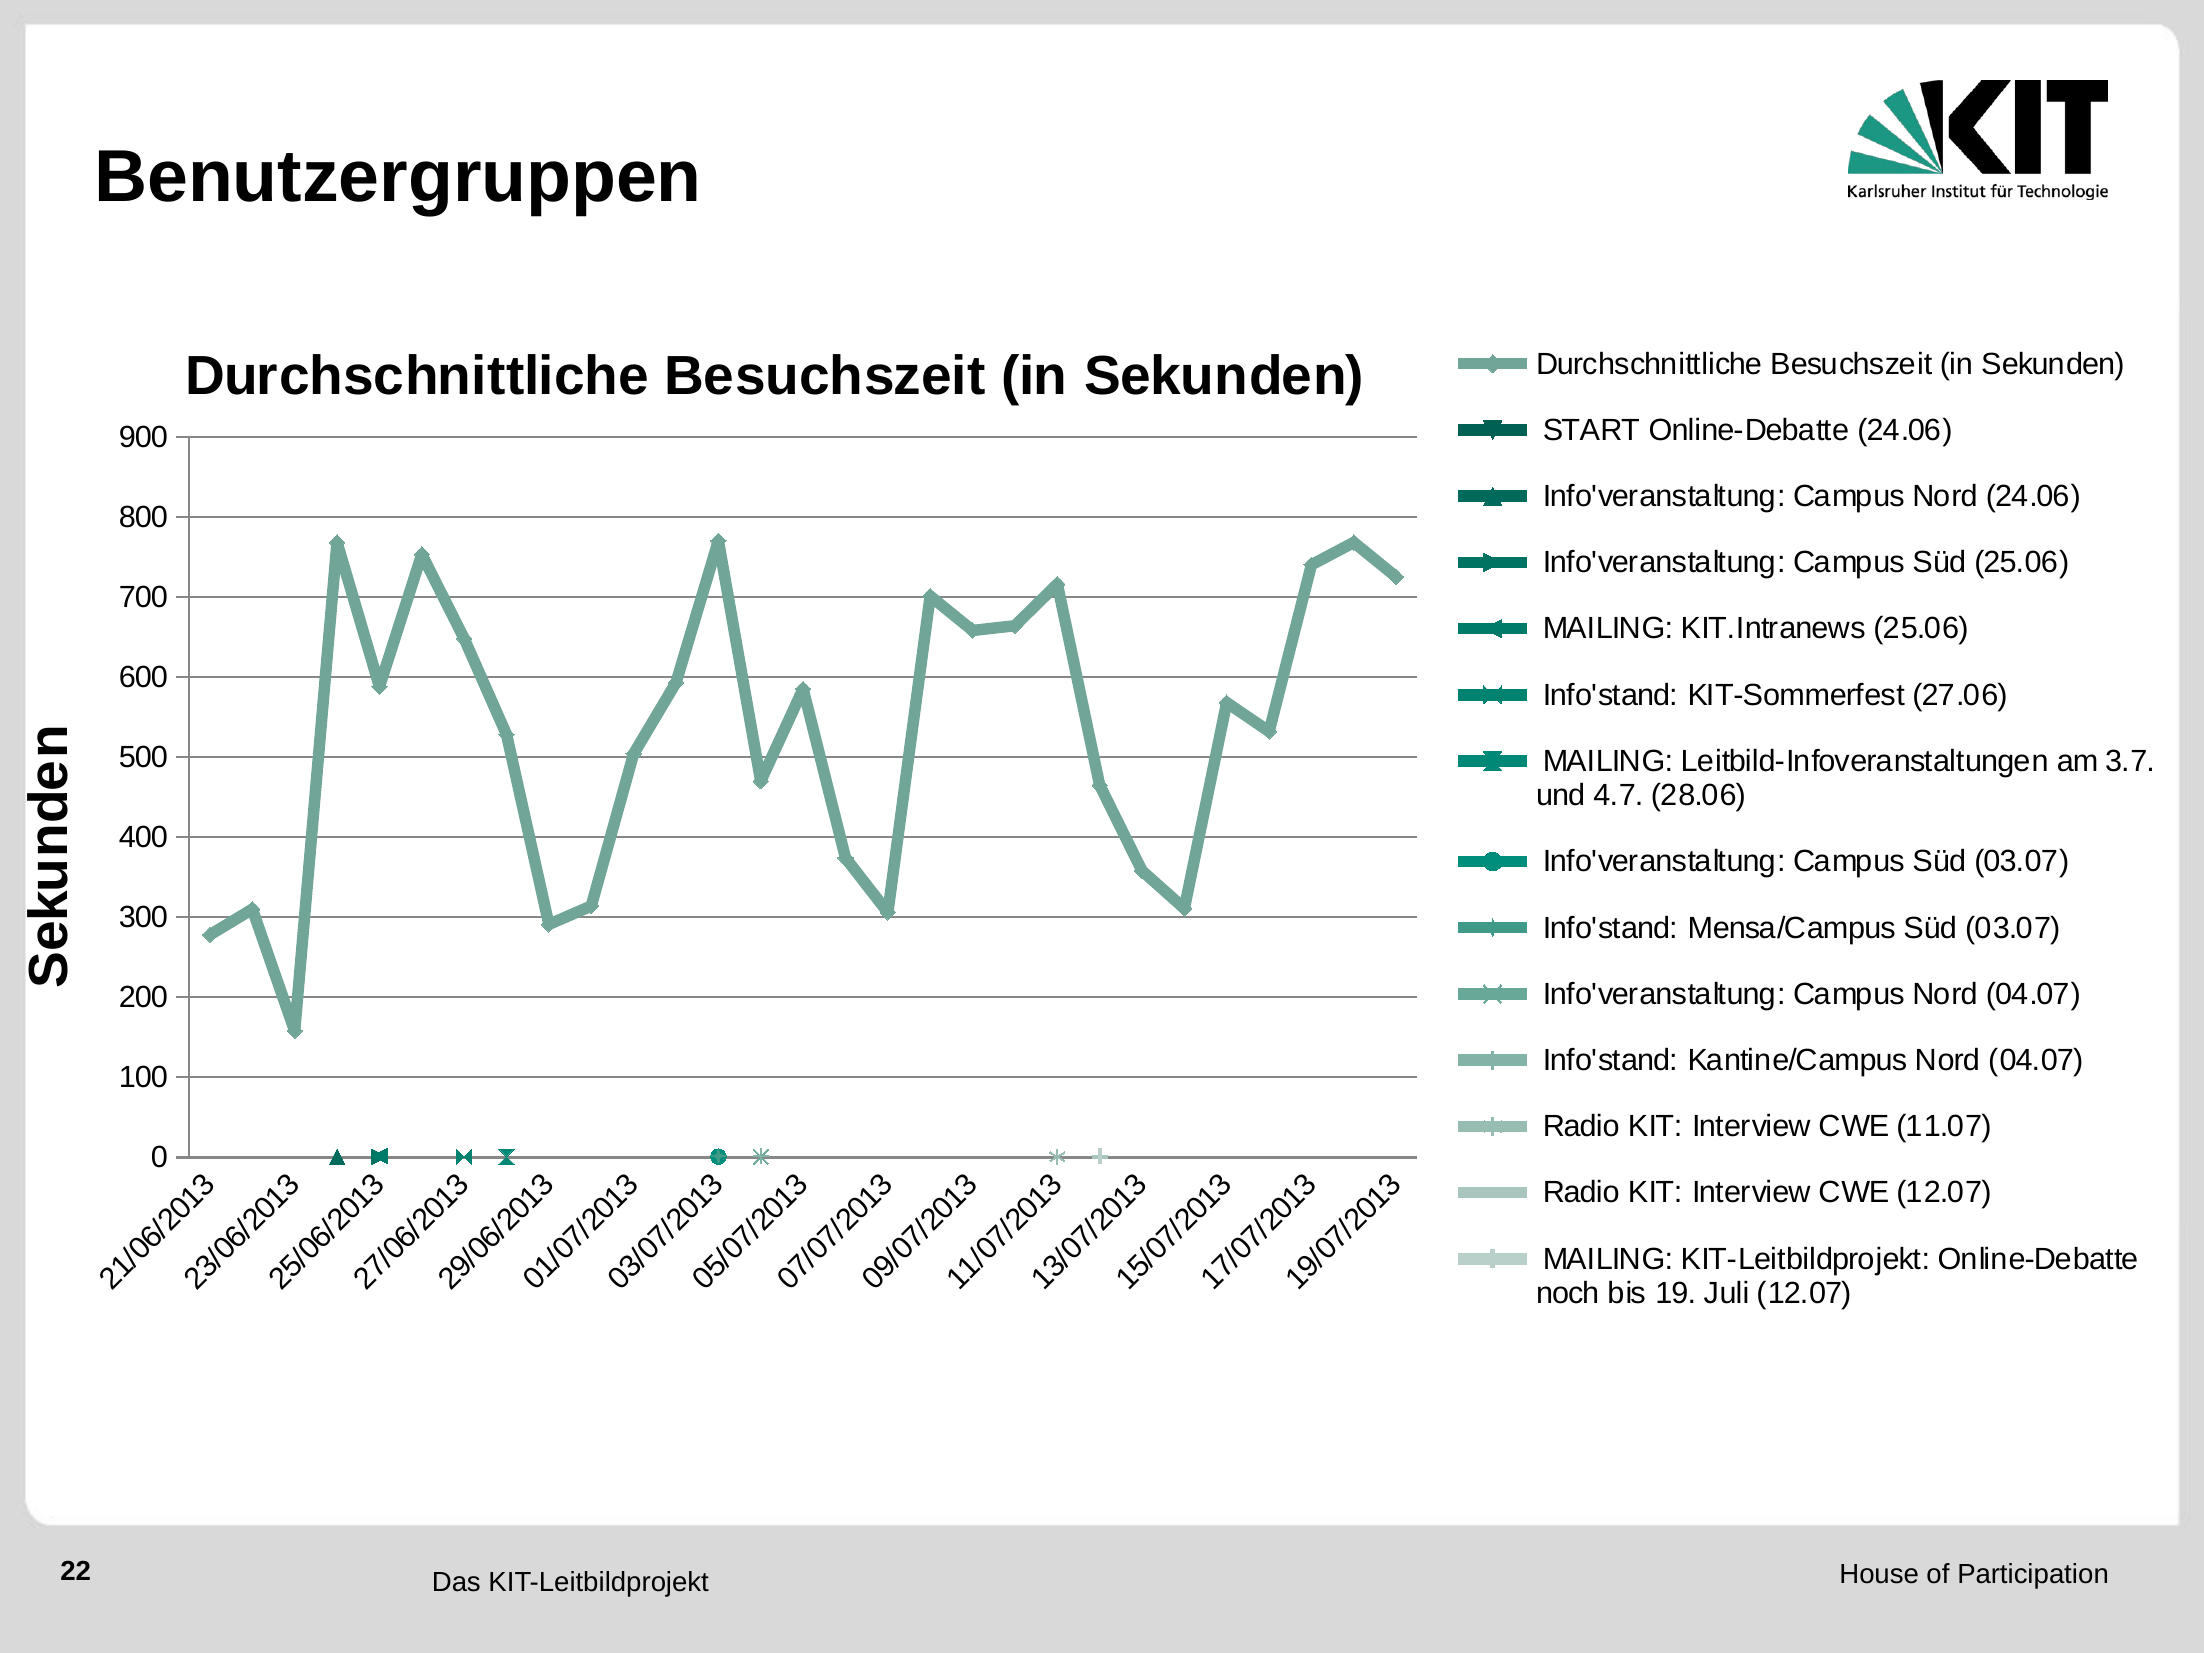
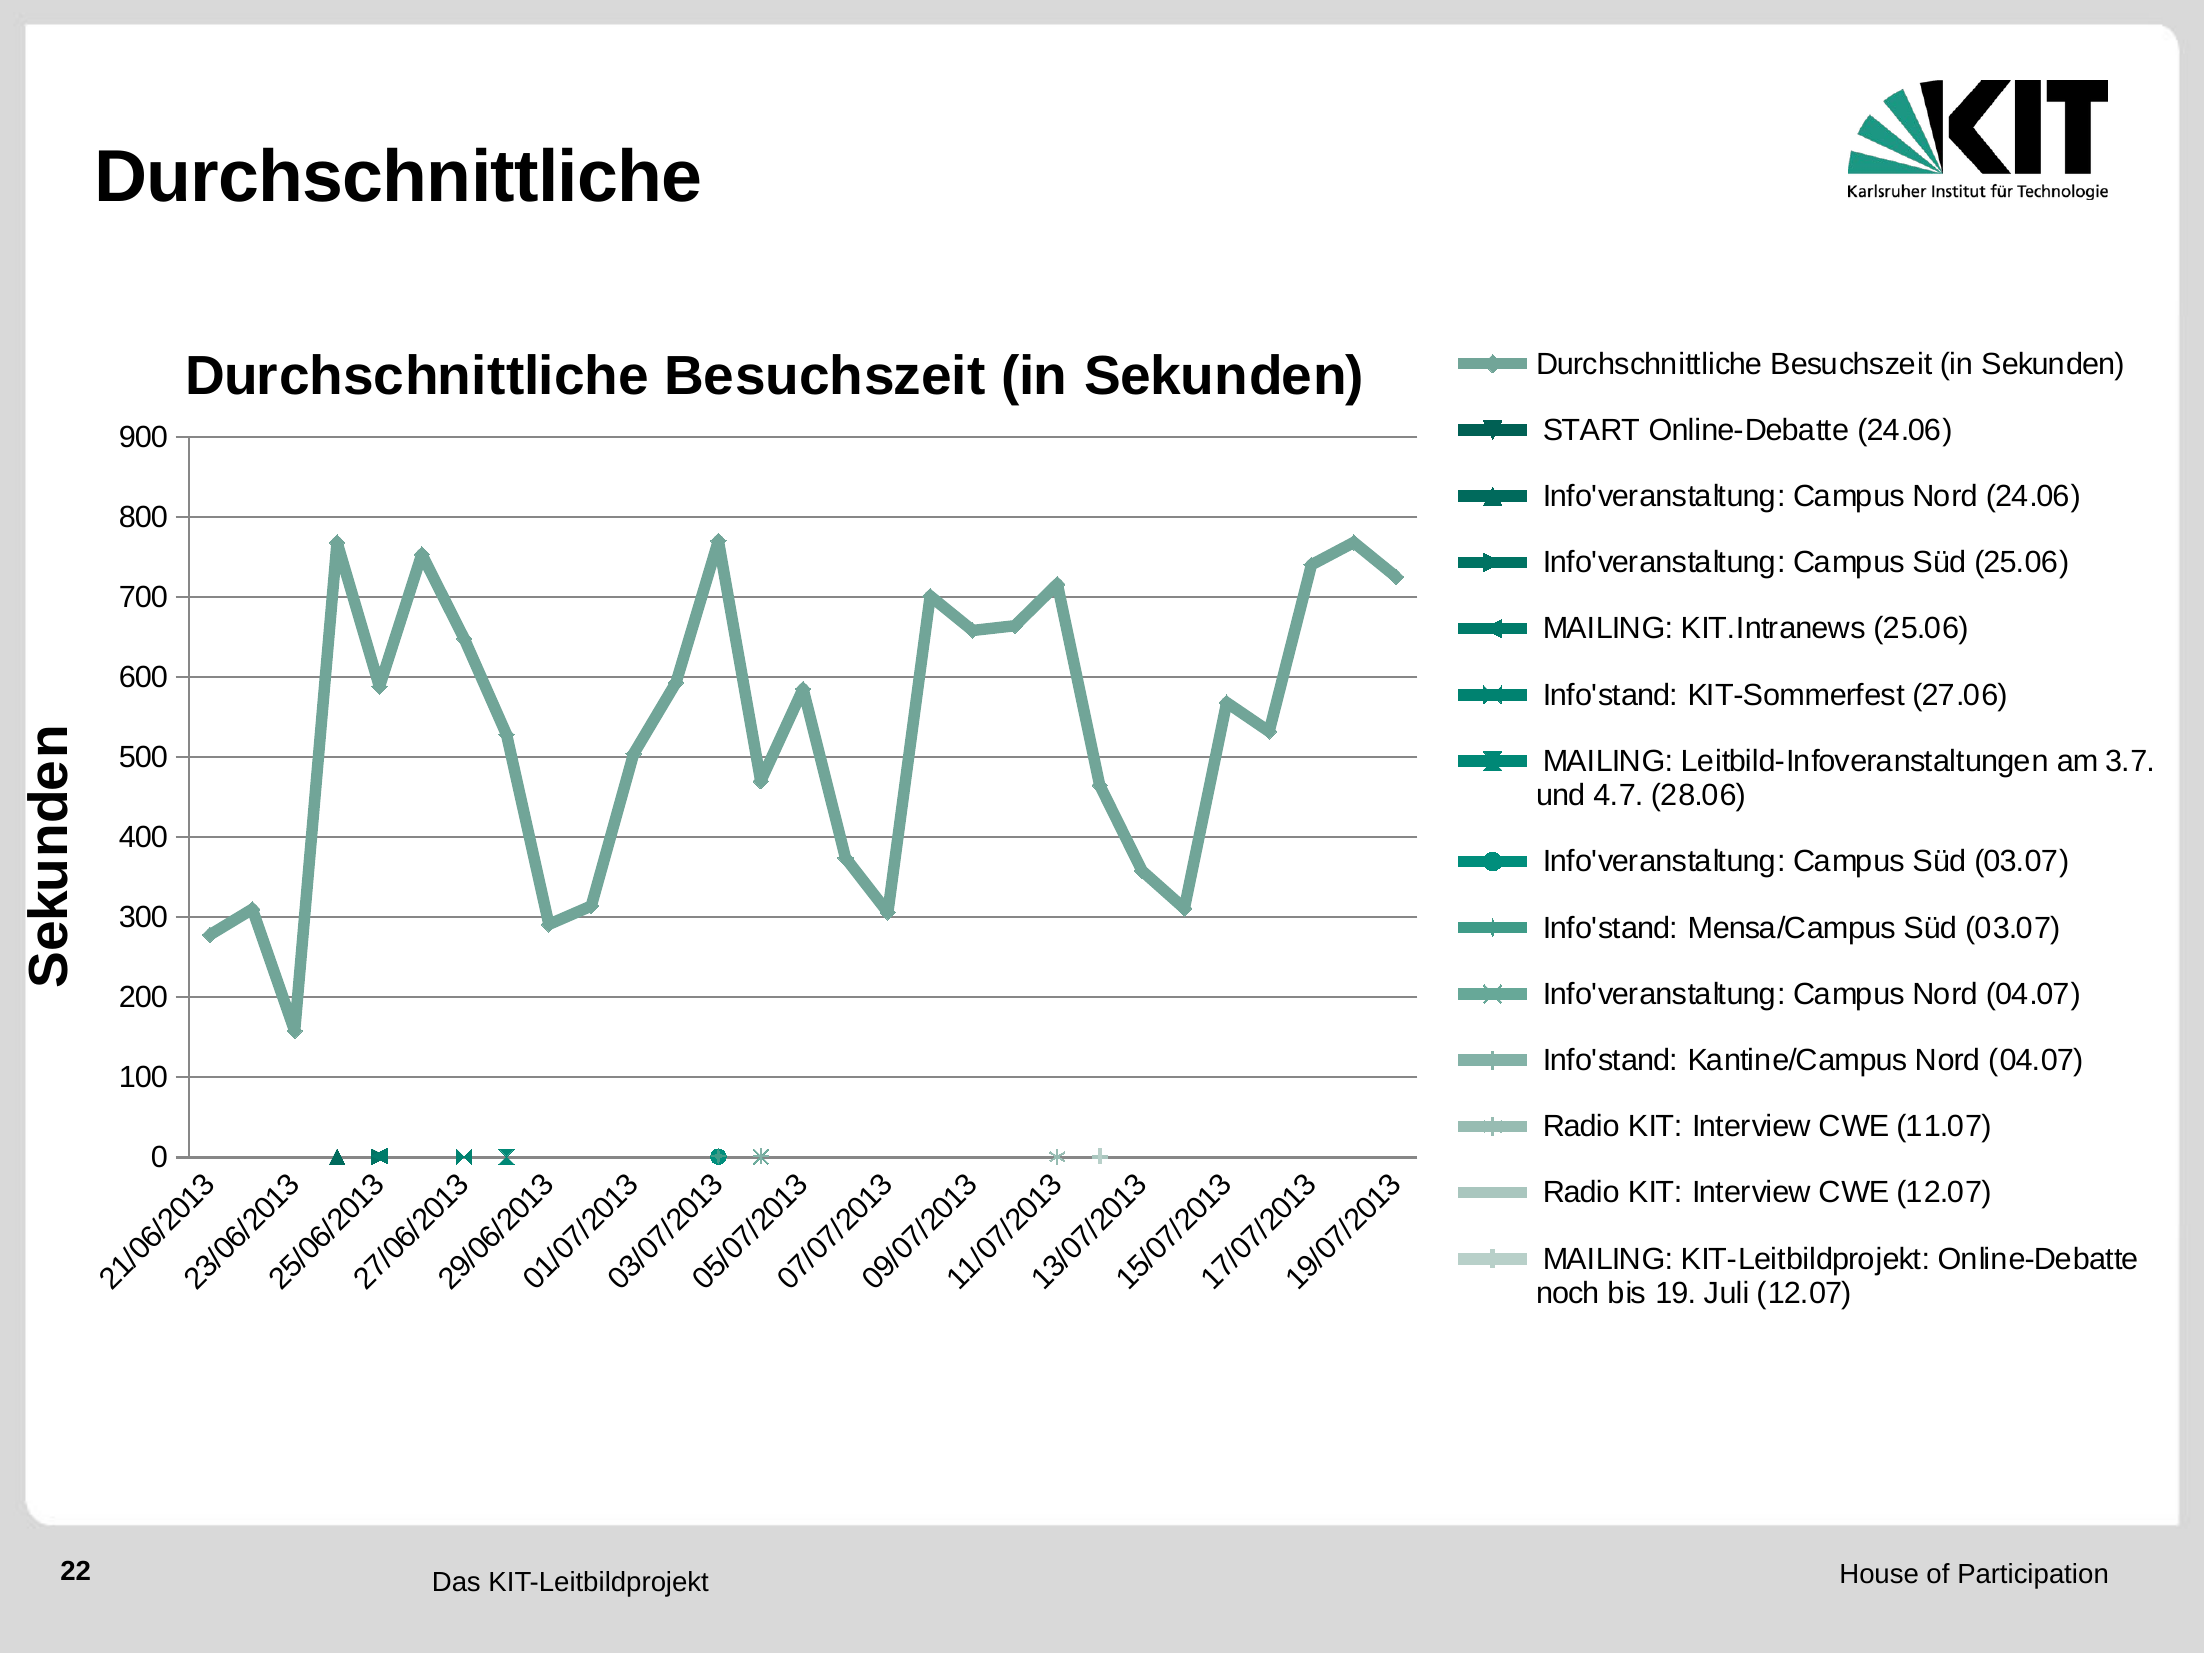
Benutzergruppen: Benutzergruppen -> Durchschnittliche (398, 177)
